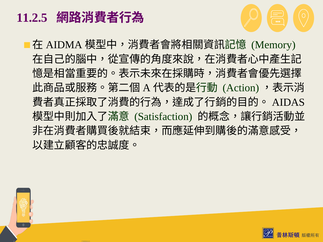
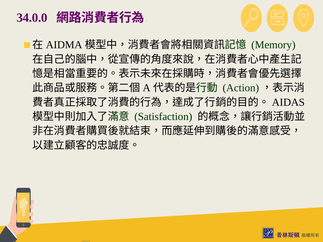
11.2.5: 11.2.5 -> 34.0.0 (32, 18)
